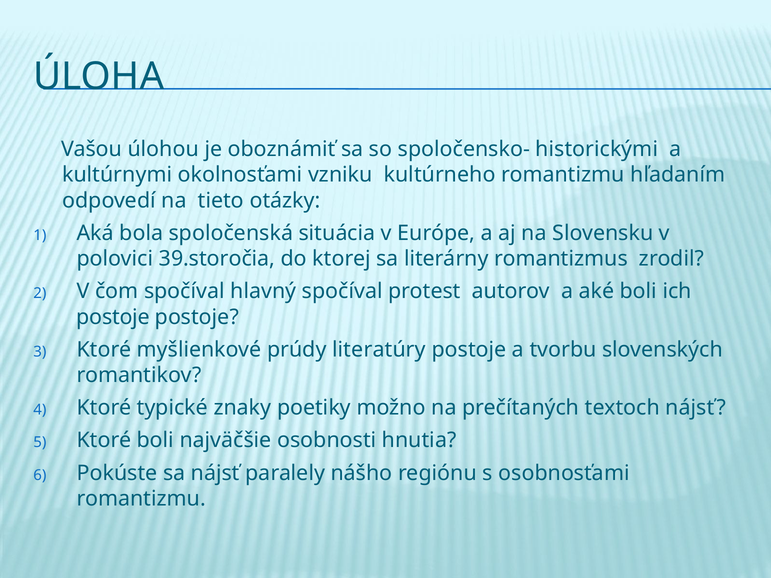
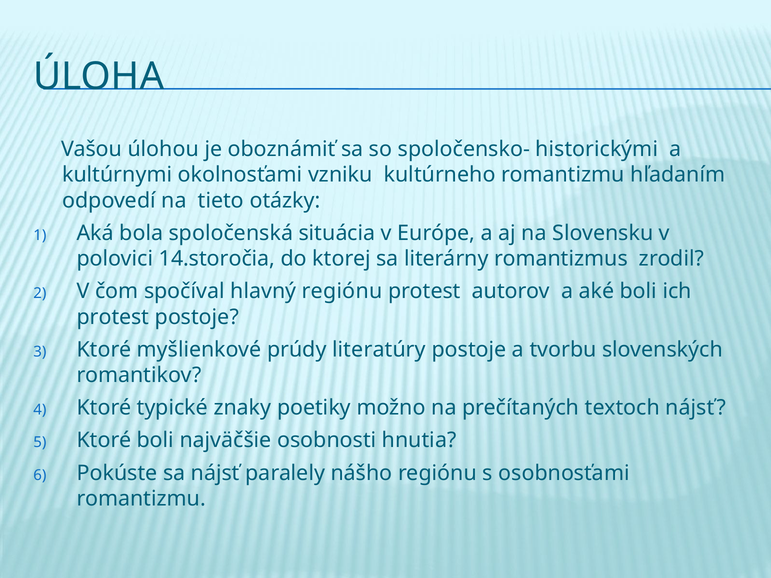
39.storočia: 39.storočia -> 14.storočia (217, 259)
hlavný spočíval: spočíval -> regiónu (342, 291)
postoje: postoje -> protest (113, 317)
